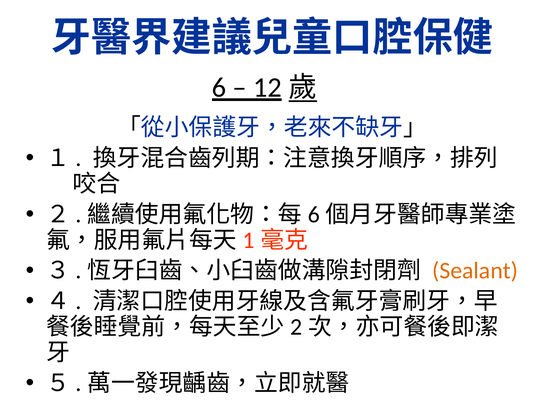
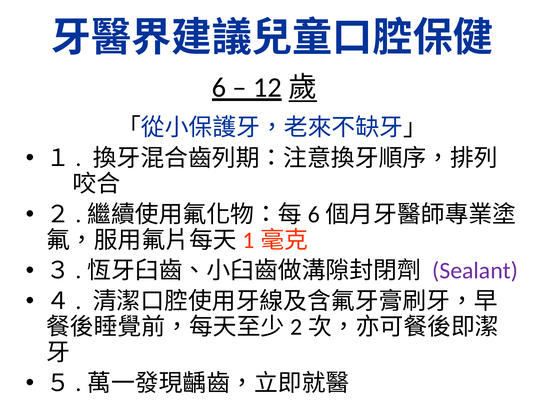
Sealant colour: orange -> purple (475, 271)
